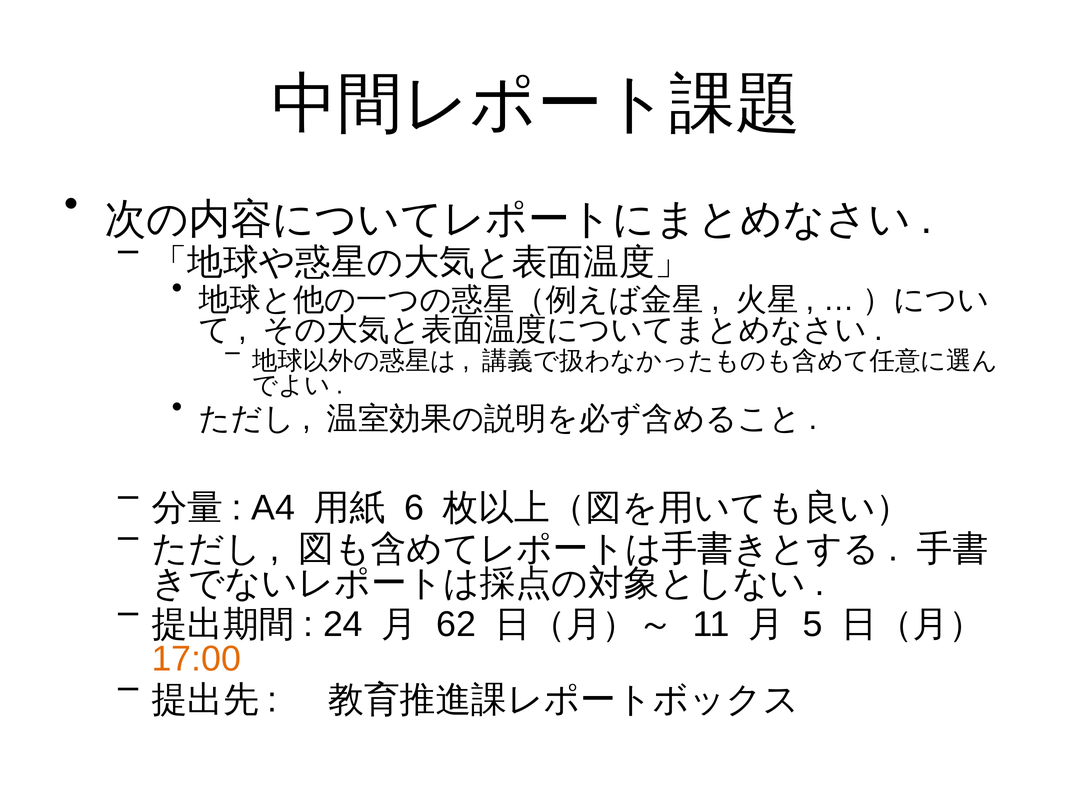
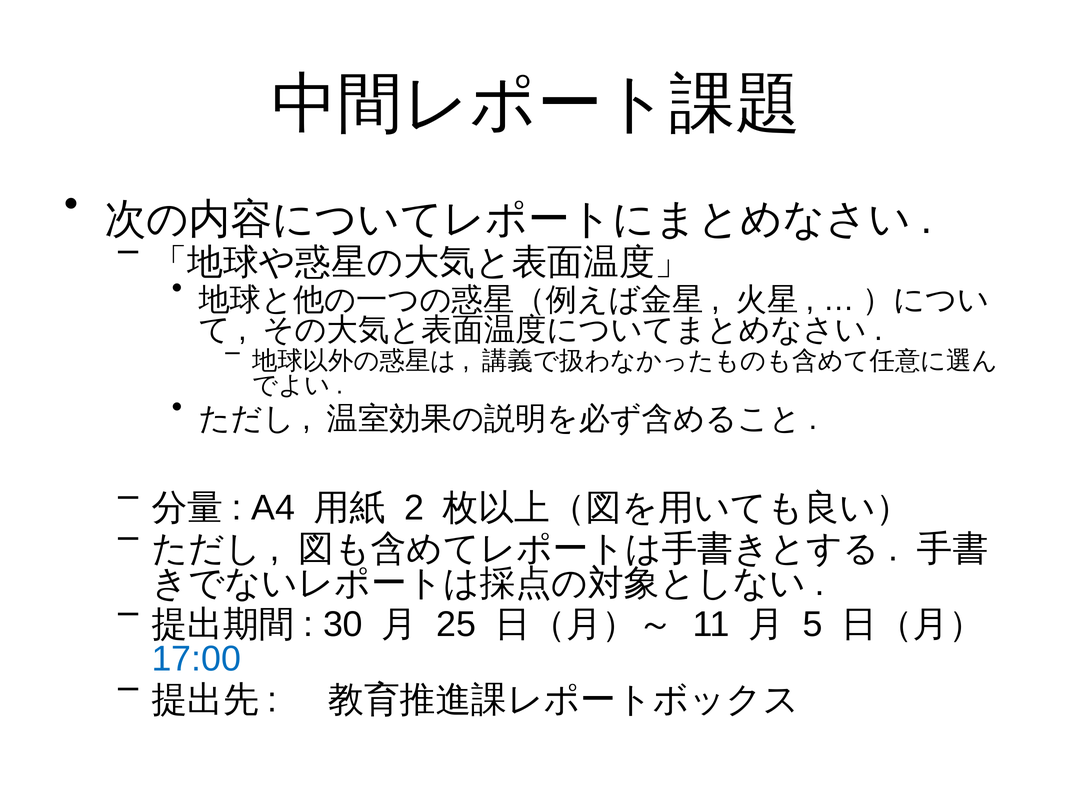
6: 6 -> 2 (414, 508)
24: 24 -> 30 (343, 624)
62: 62 -> 25 (456, 624)
17:00 colour: orange -> blue (196, 659)
